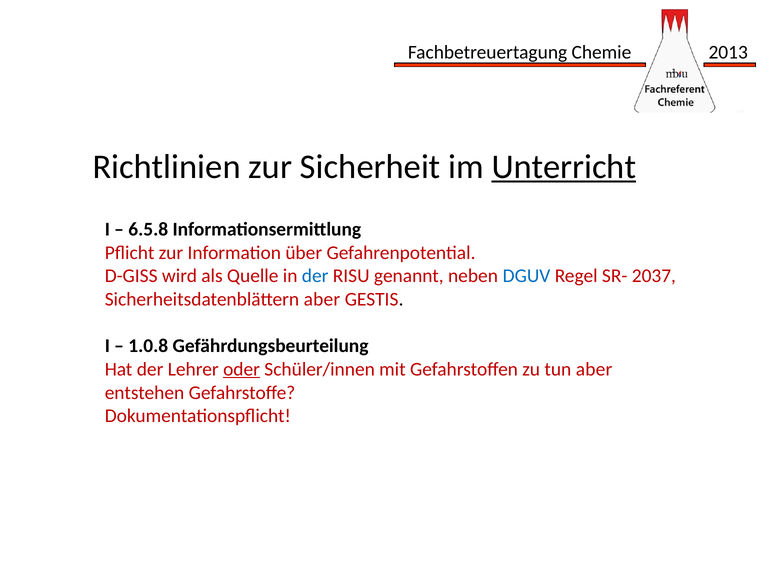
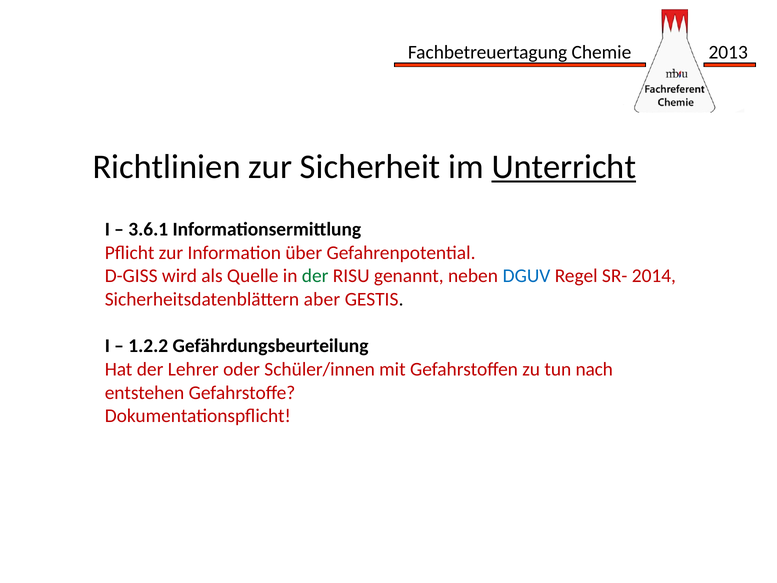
6.5.8: 6.5.8 -> 3.6.1 (148, 229)
der colour: blue -> green (315, 276)
2037: 2037 -> 2014 (654, 276)
1.0.8: 1.0.8 -> 1.2.2 (148, 346)
oder underline: present -> none (242, 369)
tun aber: aber -> nach (594, 369)
